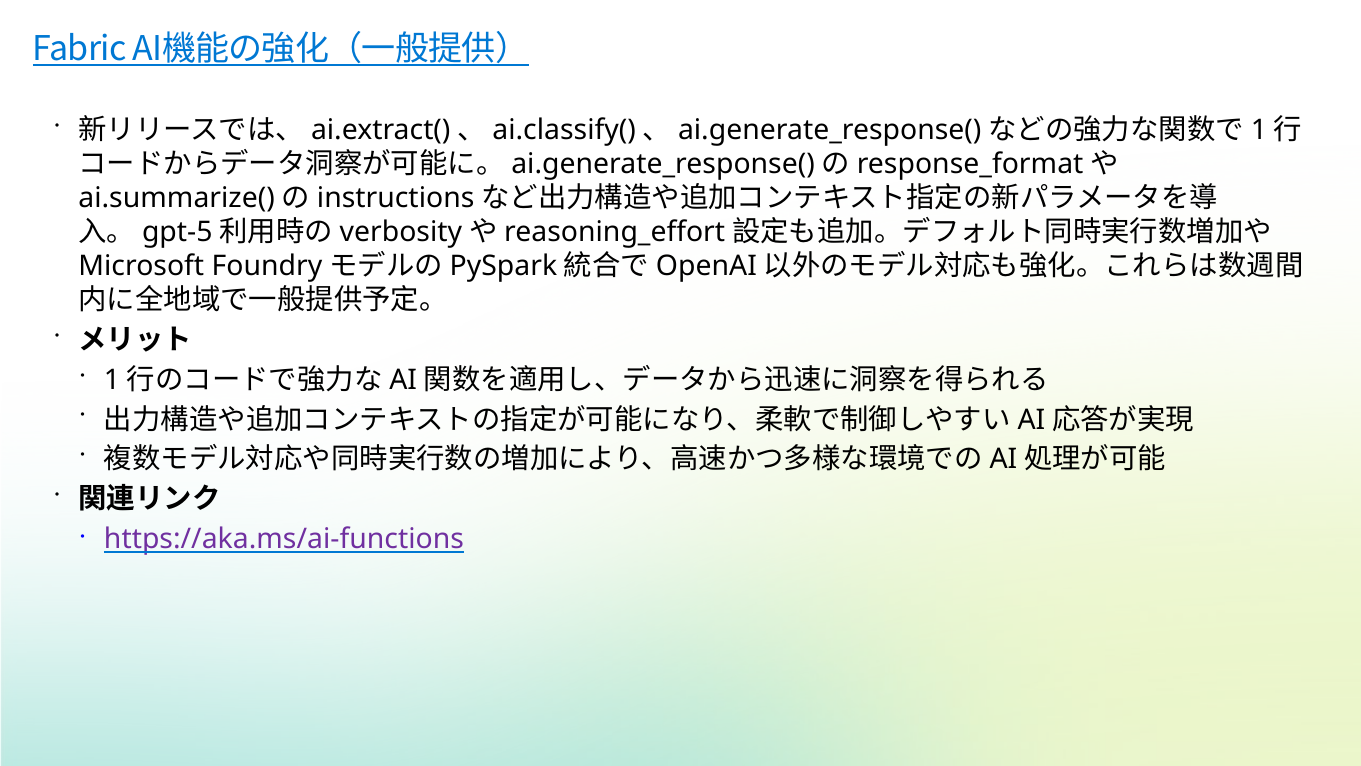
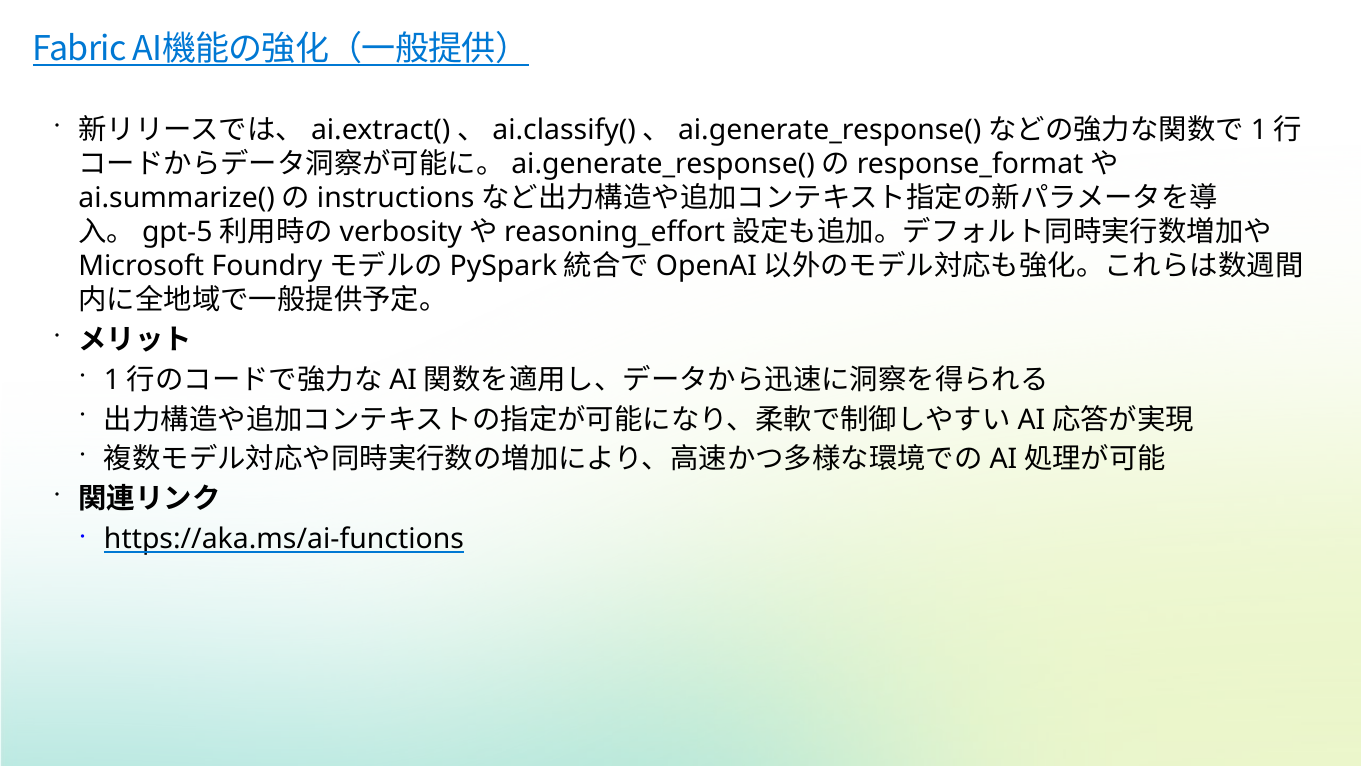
https://aka.ms/ai-functions colour: purple -> black (284, 539)
